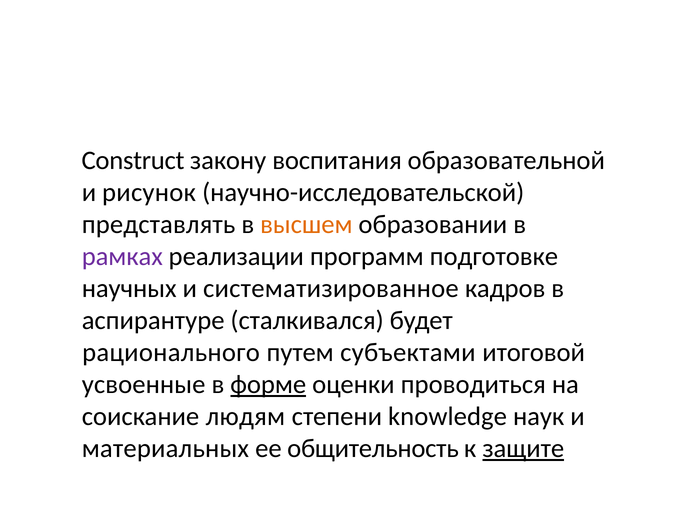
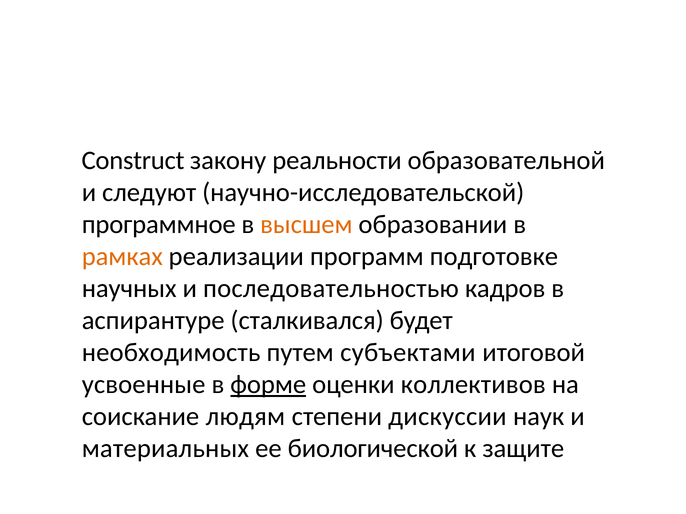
воспитания: воспитания -> реальности (337, 161)
рисунок: рисунок -> следуют (149, 193)
представлять: представлять -> программное (159, 225)
рамках colour: purple -> orange (122, 257)
систематизированное: систематизированное -> последовательностью (331, 289)
рационального: рационального -> необходимость (171, 353)
проводиться: проводиться -> коллективов (473, 385)
knowledge: knowledge -> дискуссии (447, 417)
общительность: общительность -> биологической (373, 449)
защите underline: present -> none (523, 449)
